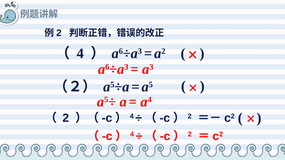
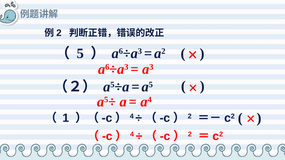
4: 4 -> 5 (80, 54)
2: 2 -> 1 (66, 118)
